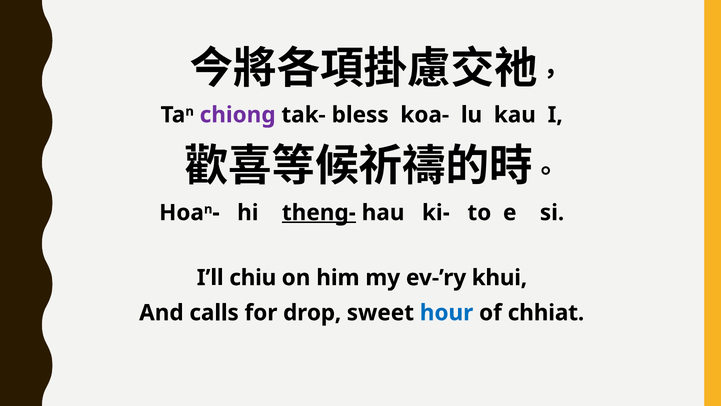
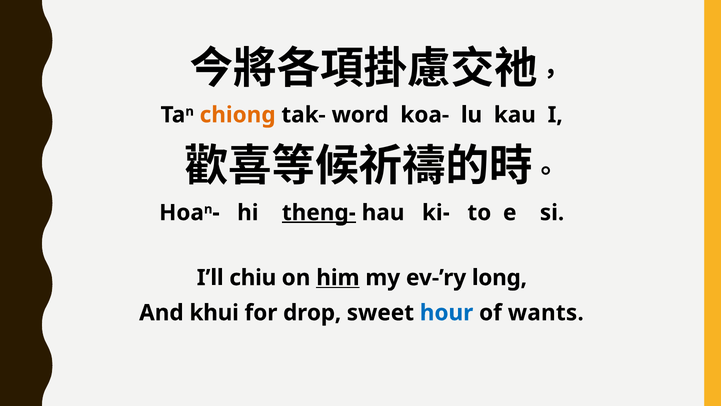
chiong colour: purple -> orange (238, 115)
bless: bless -> word (360, 115)
him underline: none -> present (338, 277)
khui: khui -> long (499, 277)
calls: calls -> khui (214, 312)
chhiat: chhiat -> wants (546, 312)
